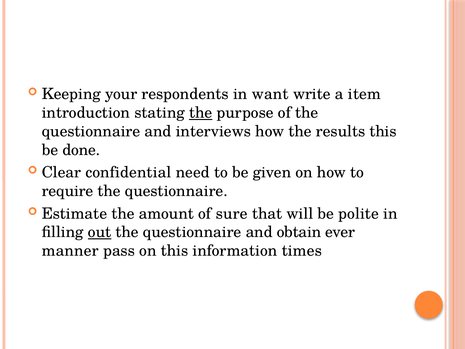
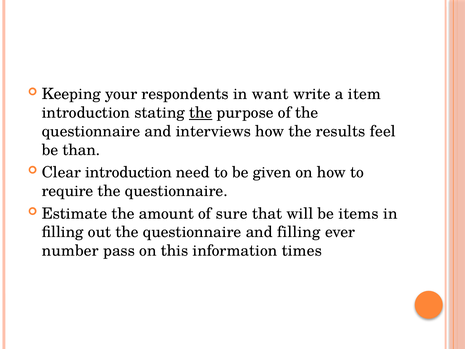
results this: this -> feel (383, 131)
done: done -> than (81, 150)
Clear confidential: confidential -> introduction (129, 172)
polite: polite -> items (359, 213)
out underline: present -> none (100, 232)
and obtain: obtain -> filling (299, 232)
manner: manner -> number (70, 251)
